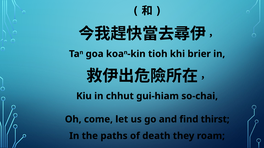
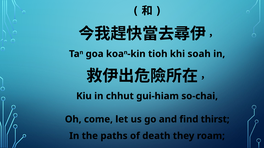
brier: brier -> soah (199, 54)
